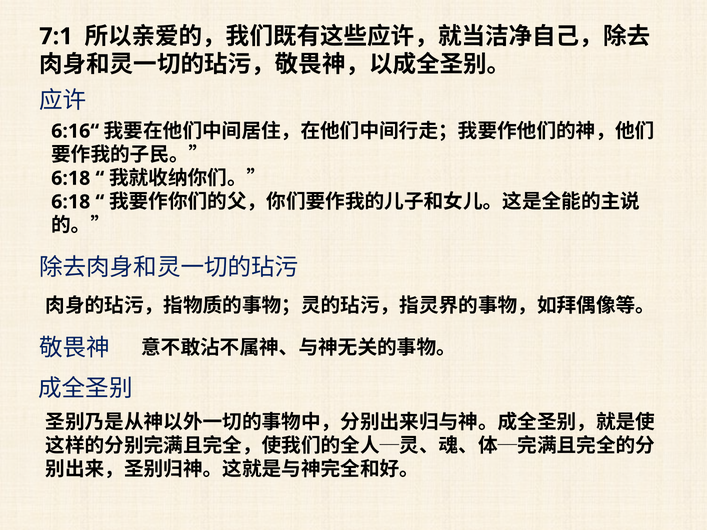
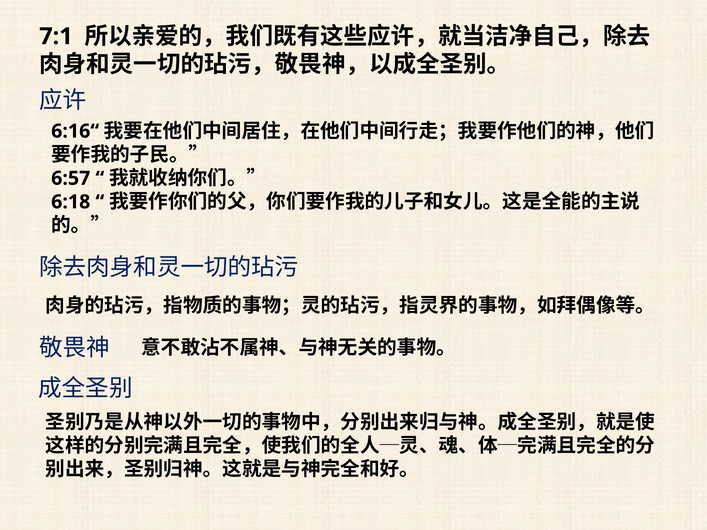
6:18: 6:18 -> 6:57 (71, 178)
